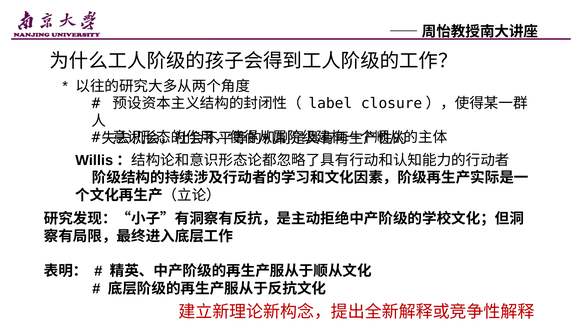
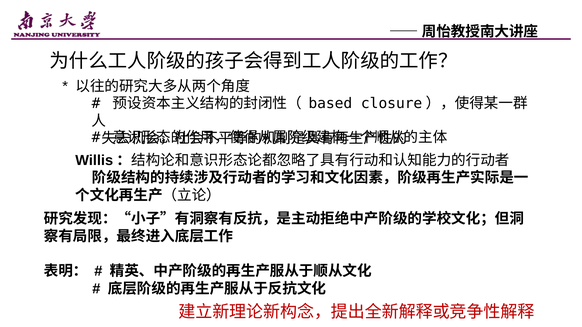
label: label -> based (330, 104)
